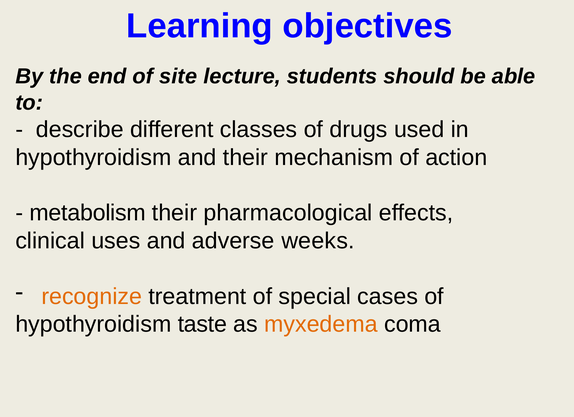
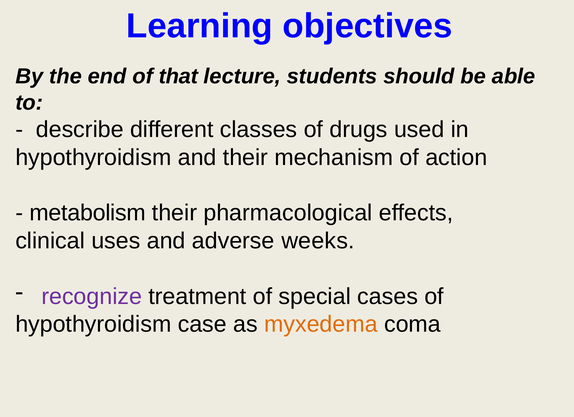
site: site -> that (178, 77)
recognize colour: orange -> purple (92, 297)
taste: taste -> case (202, 325)
